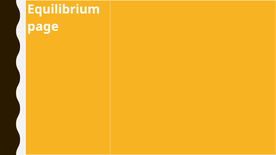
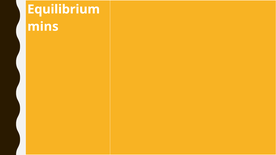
page: page -> mins (43, 27)
